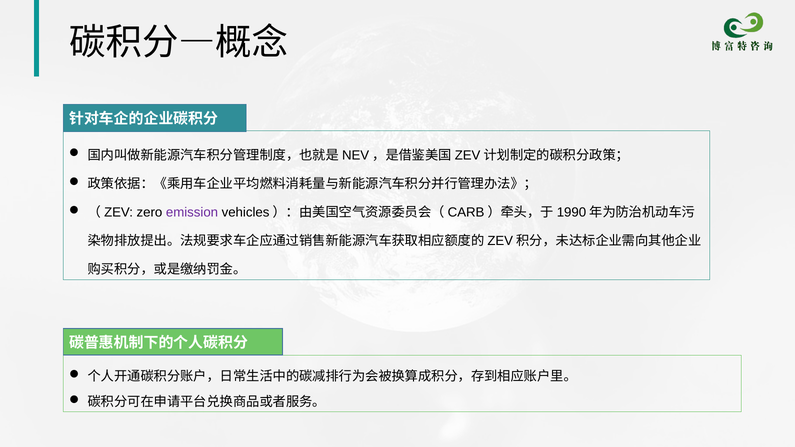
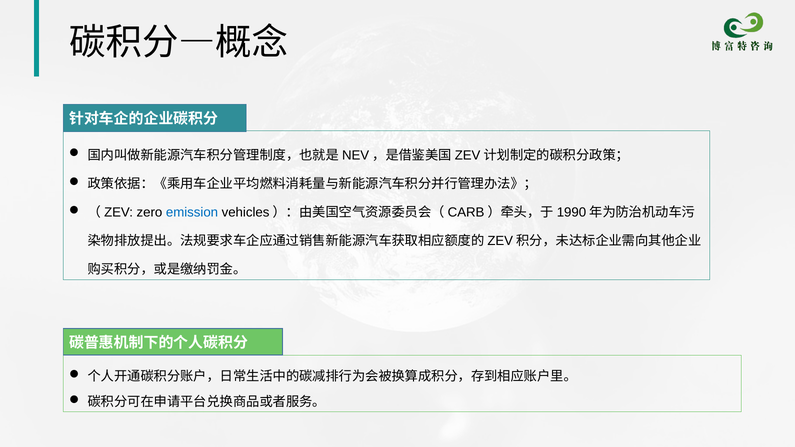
emission colour: purple -> blue (192, 213)
